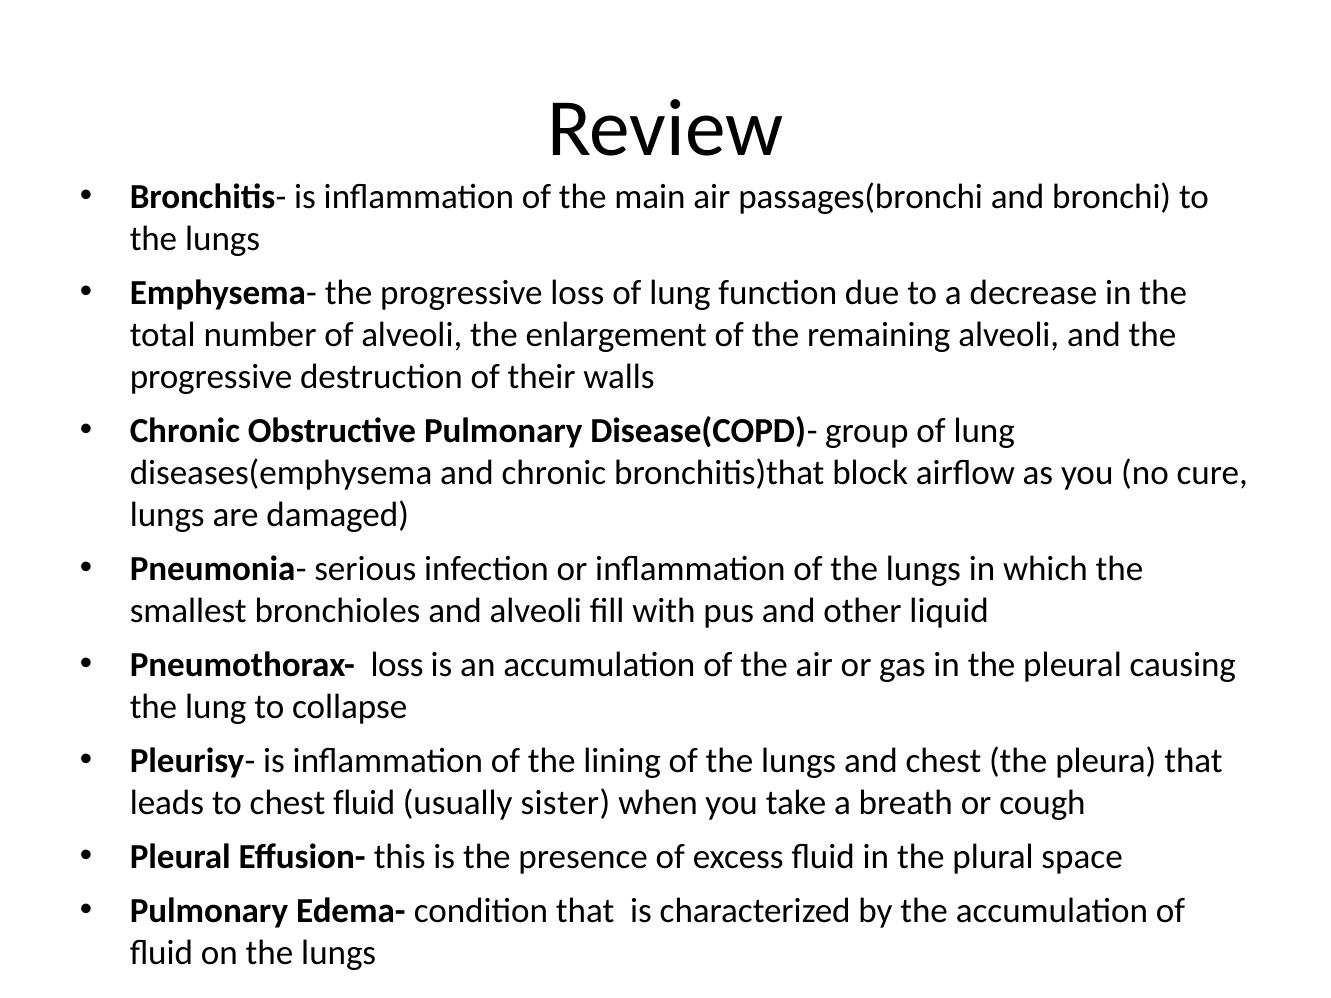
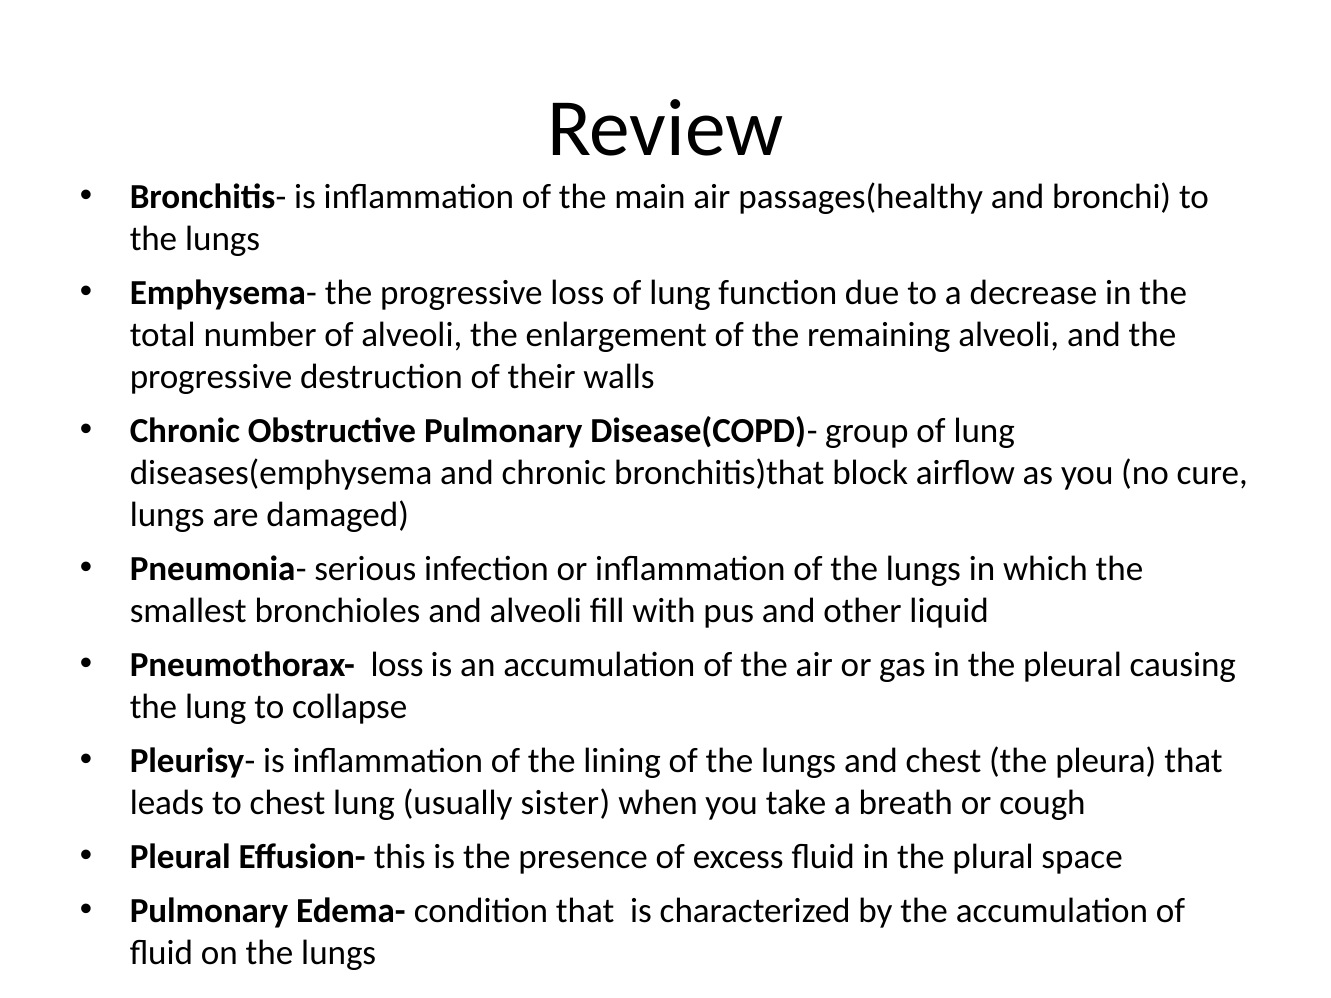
passages(bronchi: passages(bronchi -> passages(healthy (861, 197)
chest fluid: fluid -> lung (364, 803)
